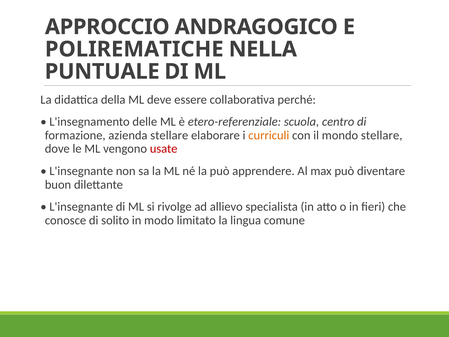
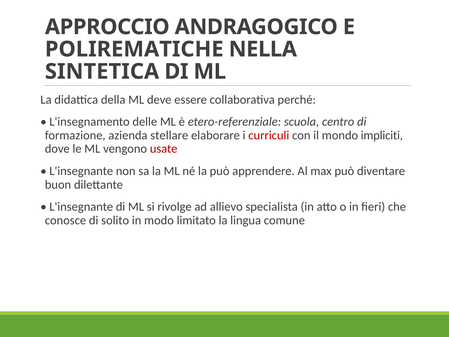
PUNTUALE: PUNTUALE -> SINTETICA (102, 71)
curriculi colour: orange -> red (269, 135)
mondo stellare: stellare -> impliciti (382, 135)
